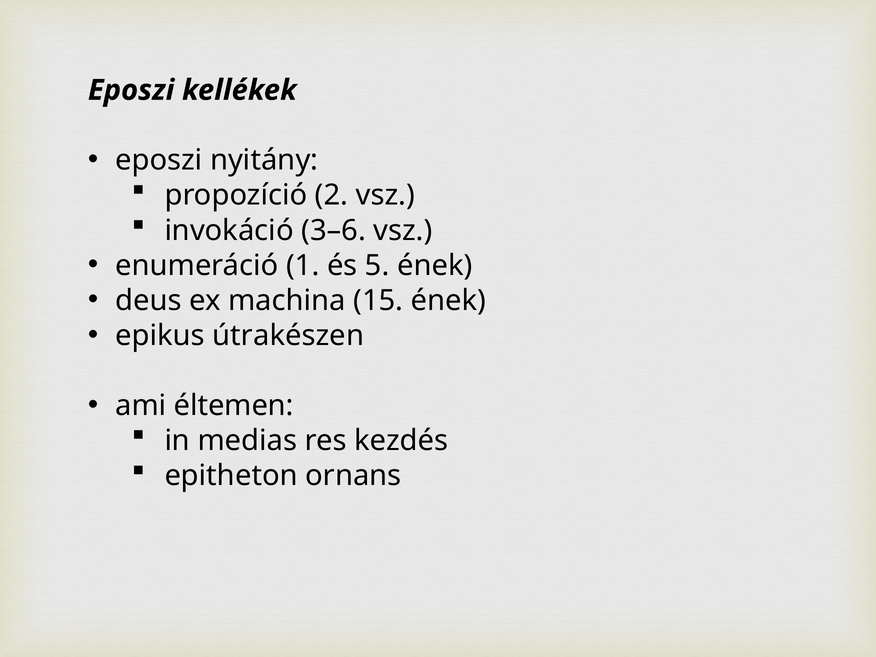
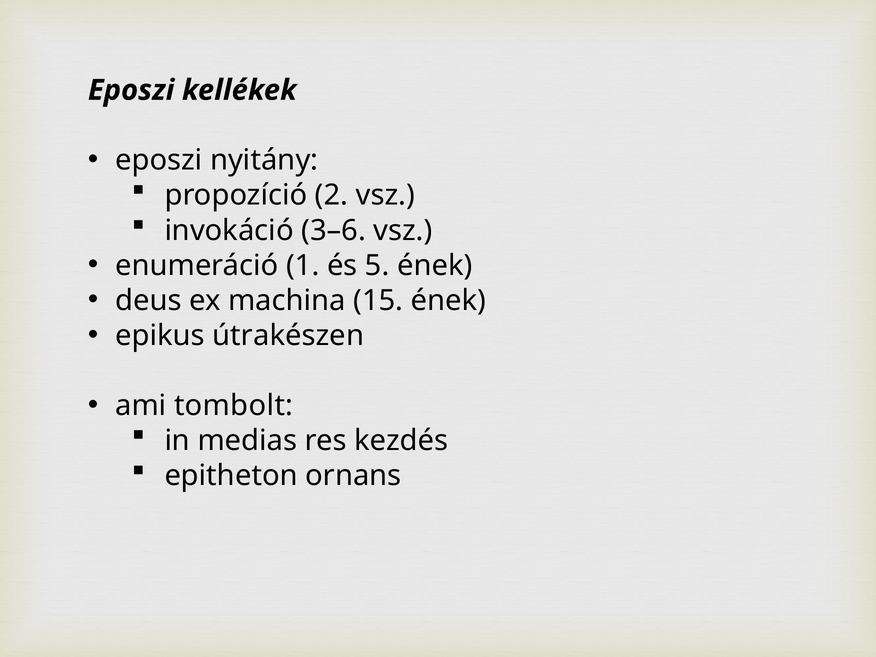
éltemen: éltemen -> tombolt (234, 406)
